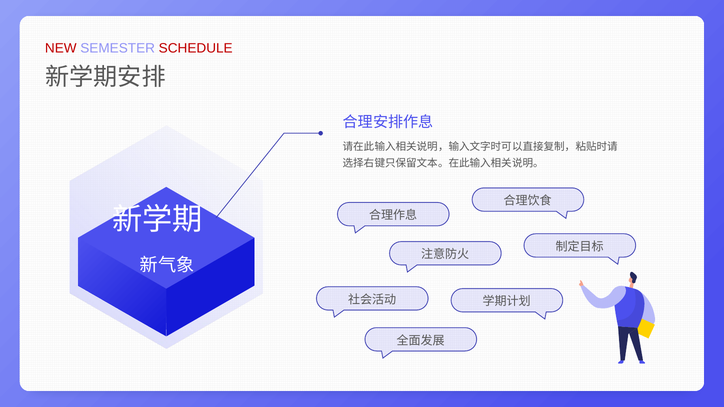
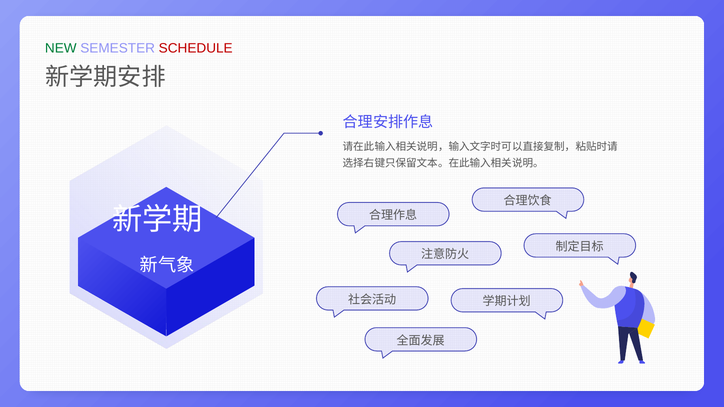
NEW colour: red -> green (61, 48)
